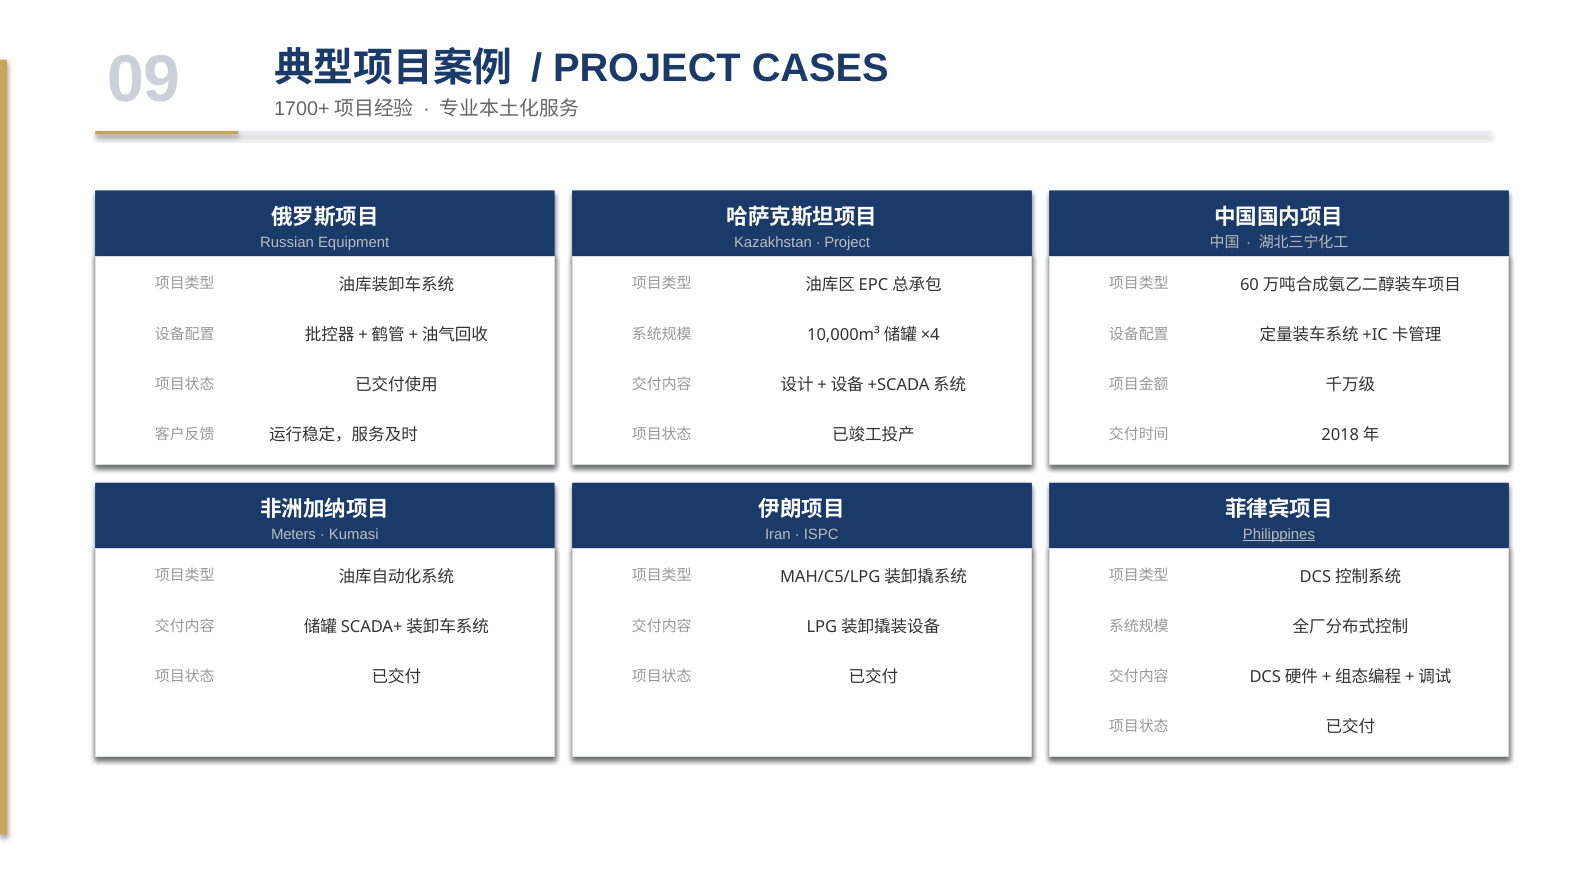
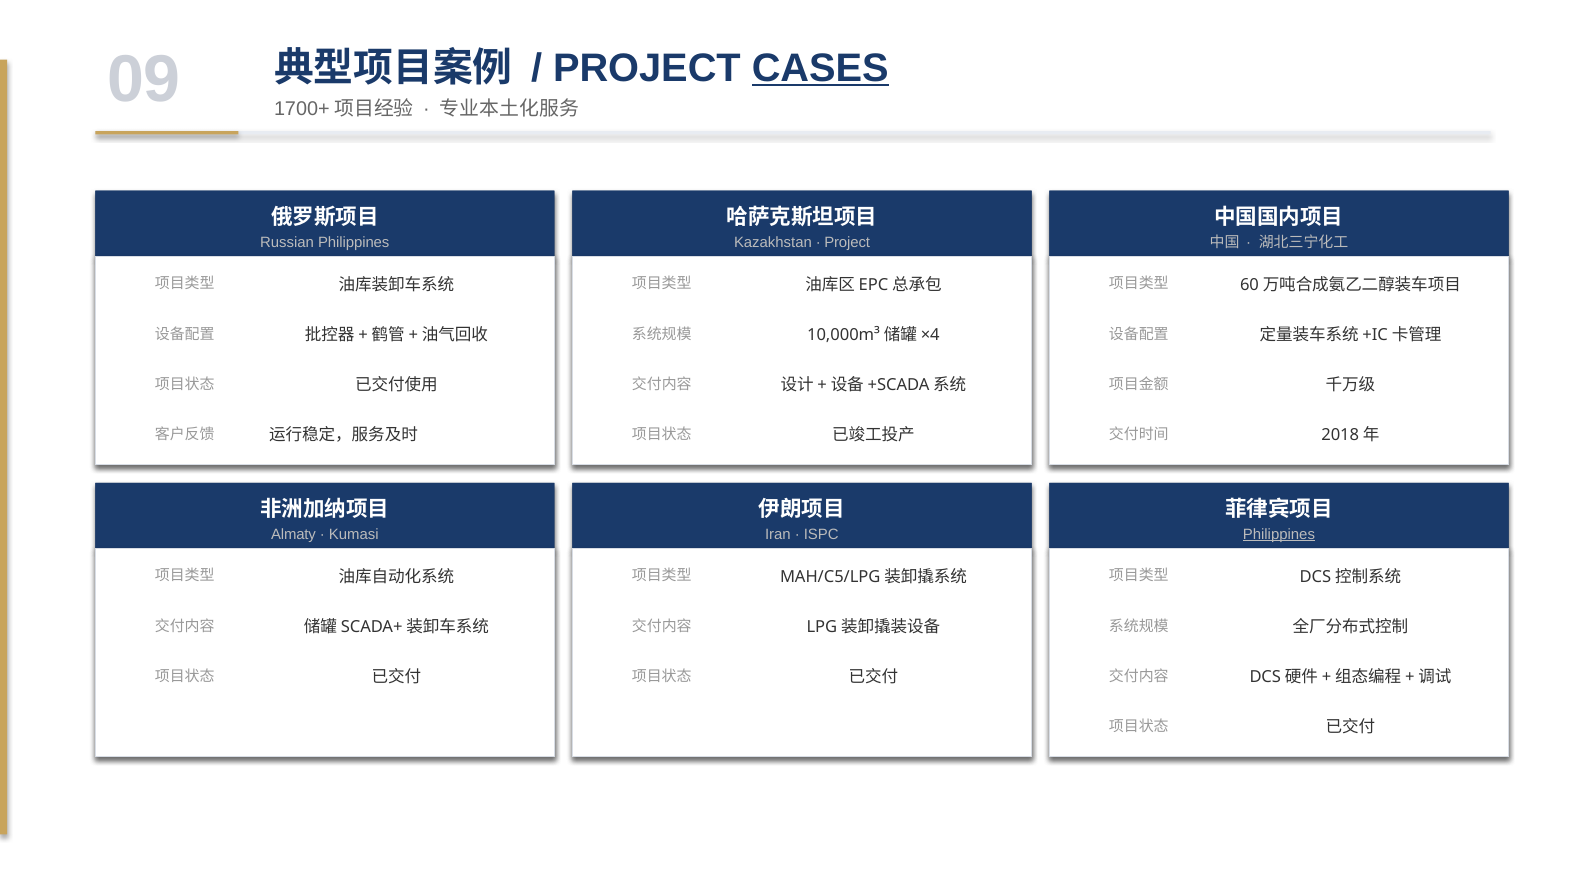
CASES underline: none -> present (820, 68)
Russian Equipment: Equipment -> Philippines (354, 242)
Meters: Meters -> Almaty (293, 535)
